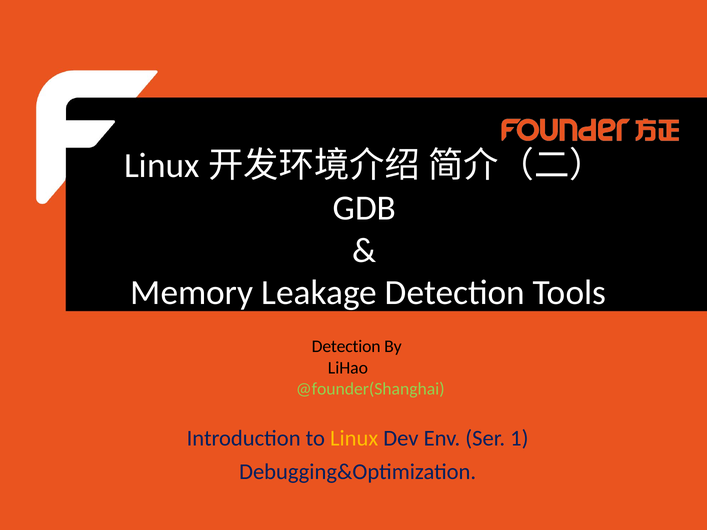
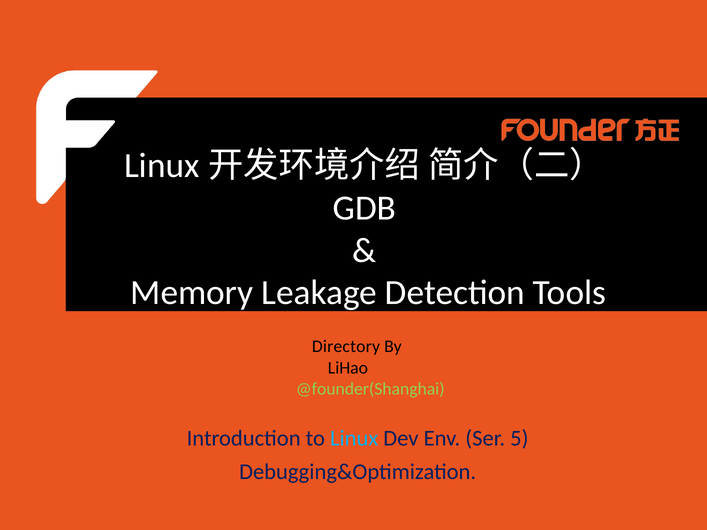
Detection: Detection -> Directory (346, 347)
Linux colour: yellow -> light blue (354, 438)
1: 1 -> 5 (519, 438)
